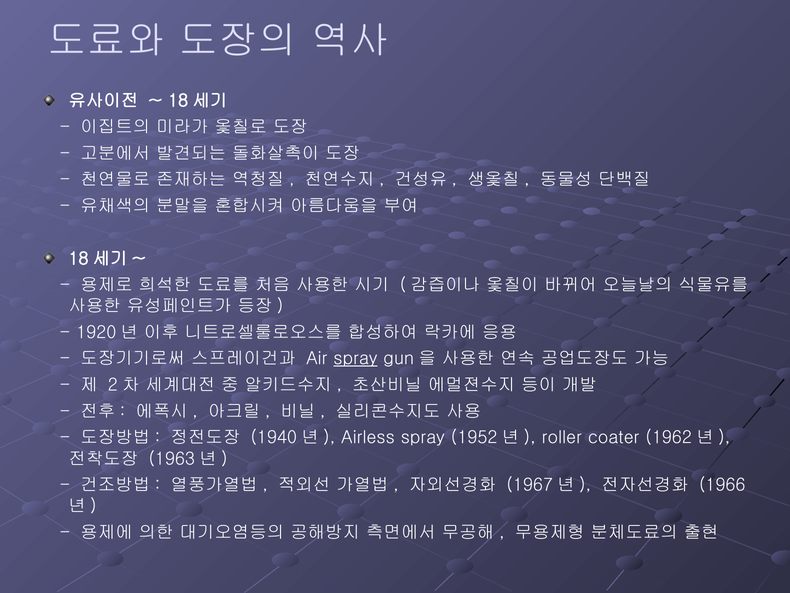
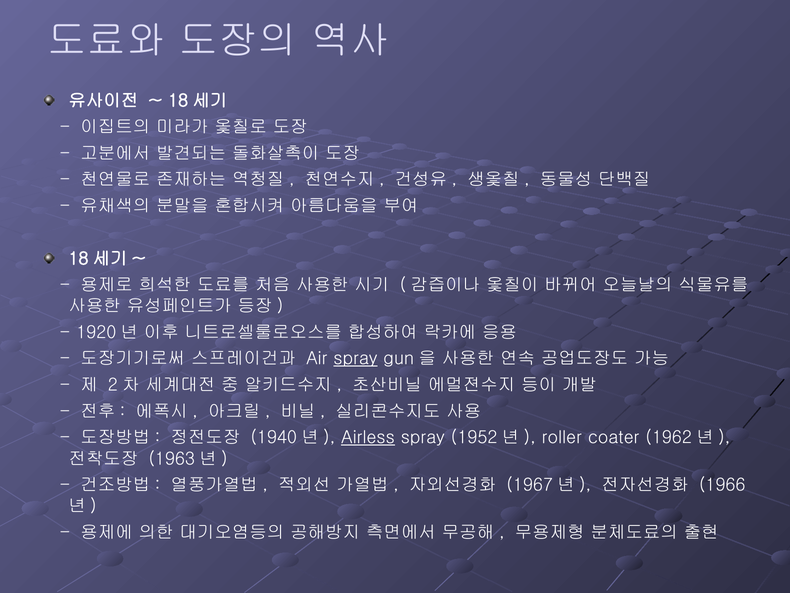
Airless underline: none -> present (368, 437)
